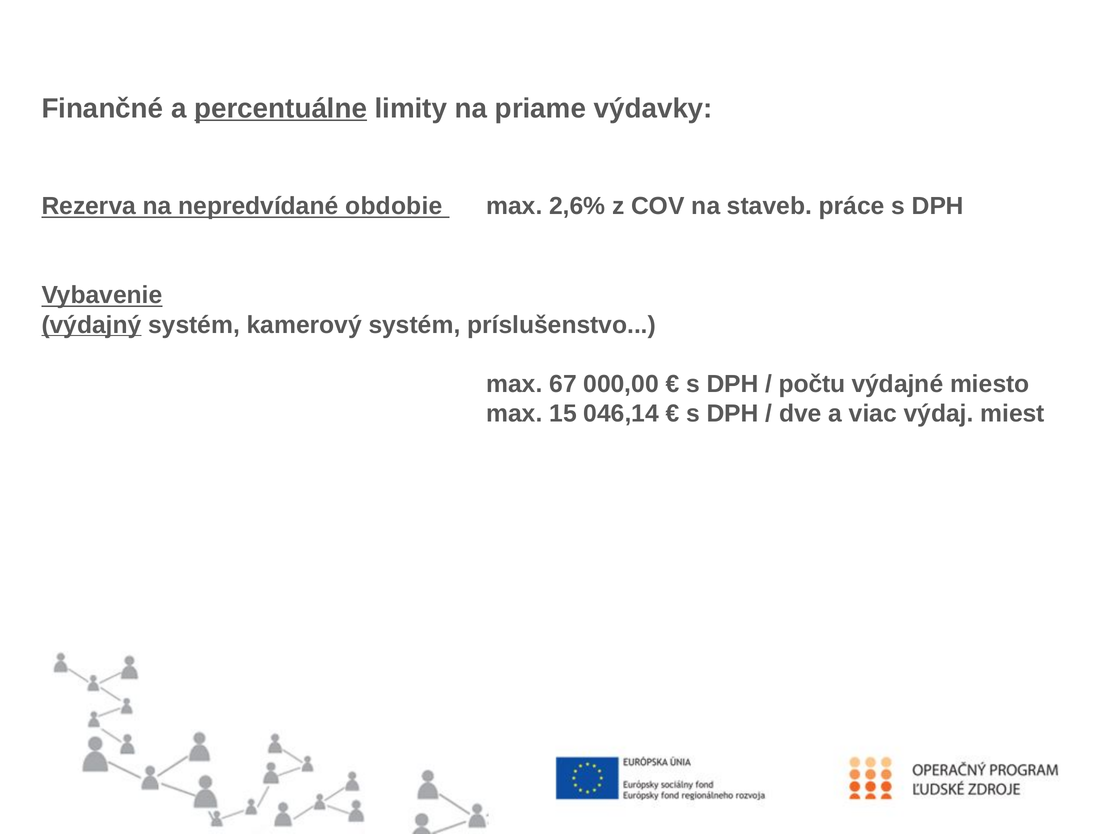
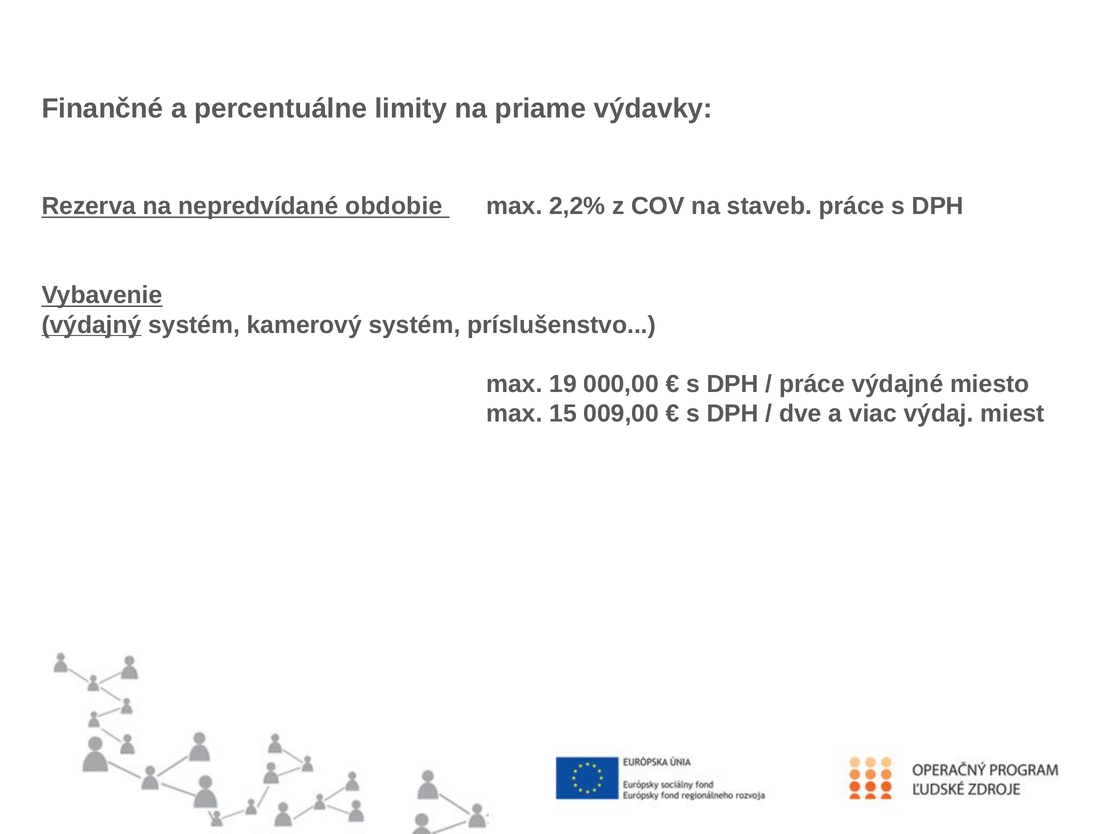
percentuálne underline: present -> none (281, 108)
2,6%: 2,6% -> 2,2% (577, 206)
67: 67 -> 19 (563, 384)
počtu: počtu -> práce (812, 384)
046,14: 046,14 -> 009,00 (621, 414)
